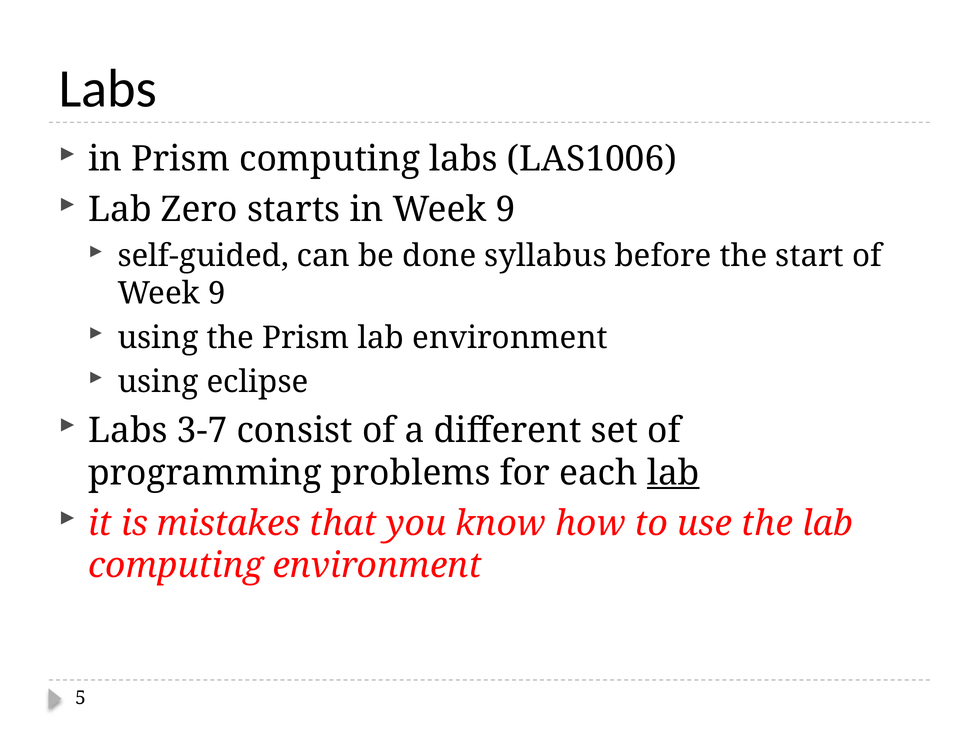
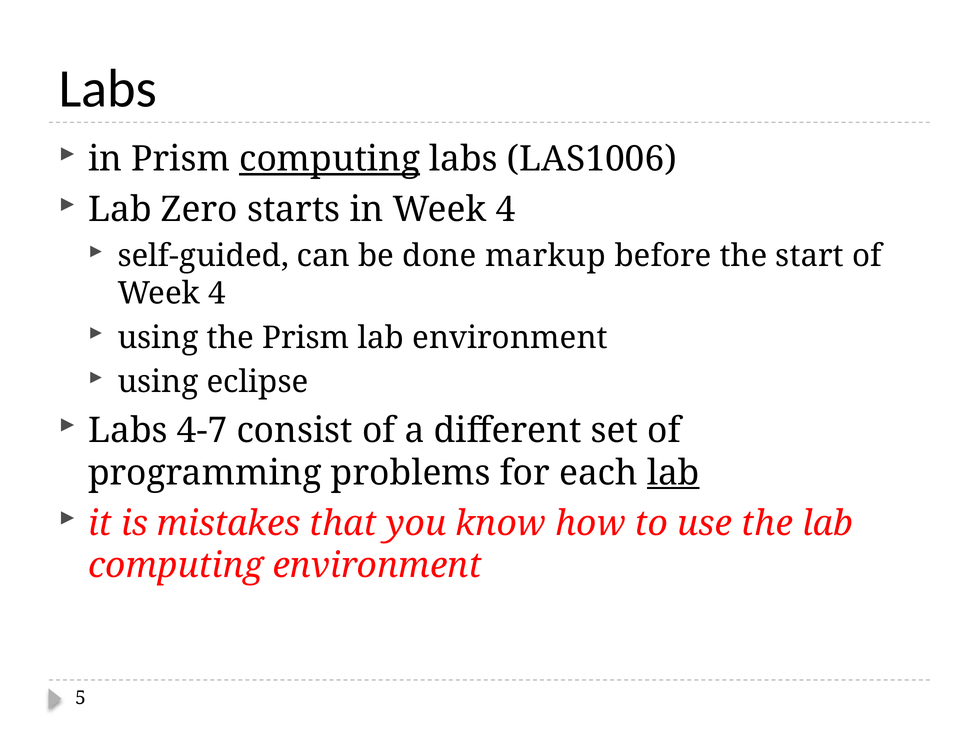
computing underline: none -> present (330, 159)
in Week 9: 9 -> 4 (505, 210)
syllabus: syllabus -> markup (545, 256)
9: 9 -> 4 (217, 294)
3-7: 3-7 -> 4-7 (202, 431)
